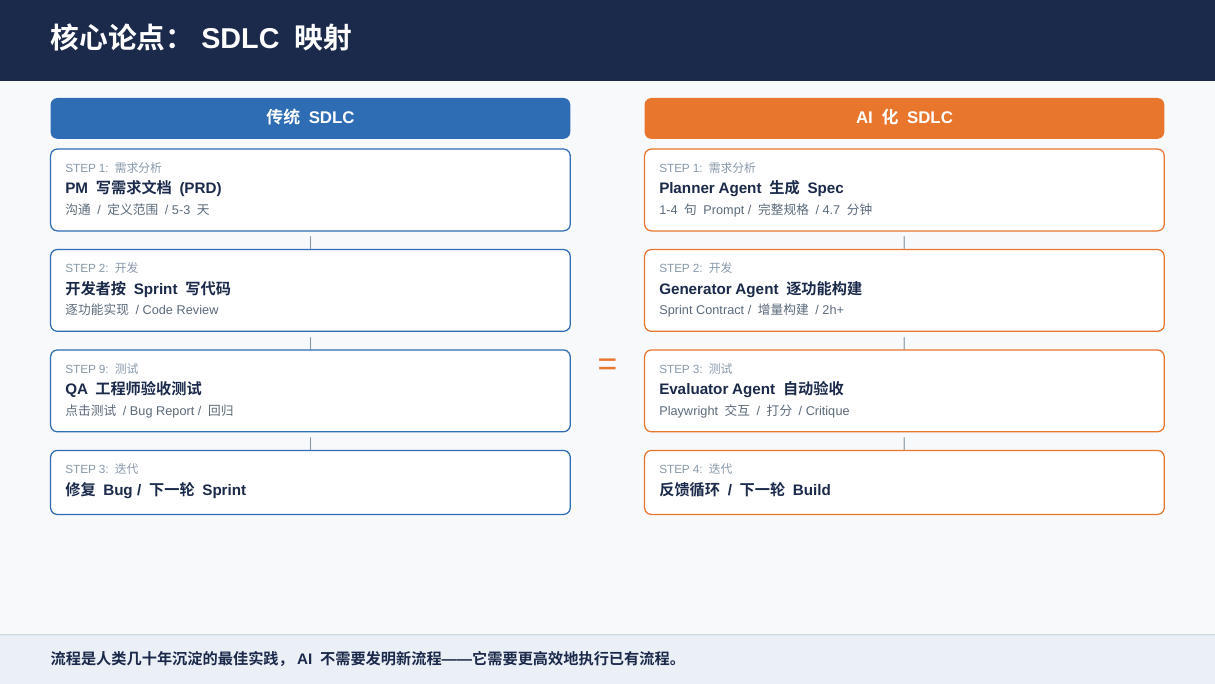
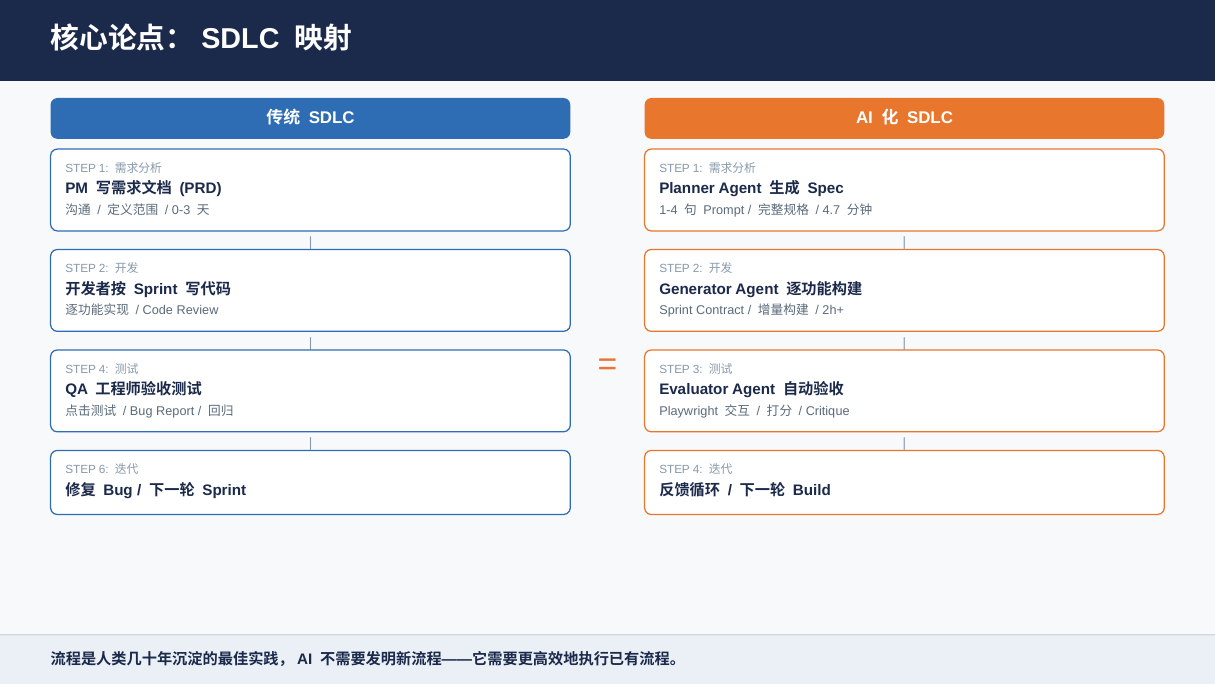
5-3: 5-3 -> 0-3 (181, 210)
9: 9 -> 4 (104, 369)
3: 3 -> 6 (104, 469)
